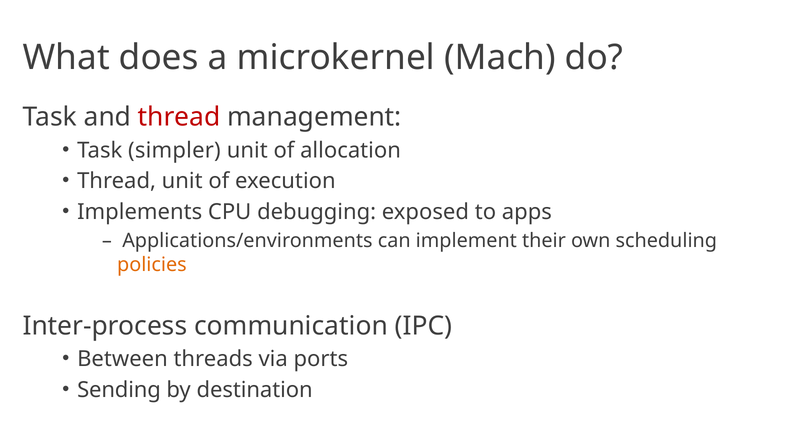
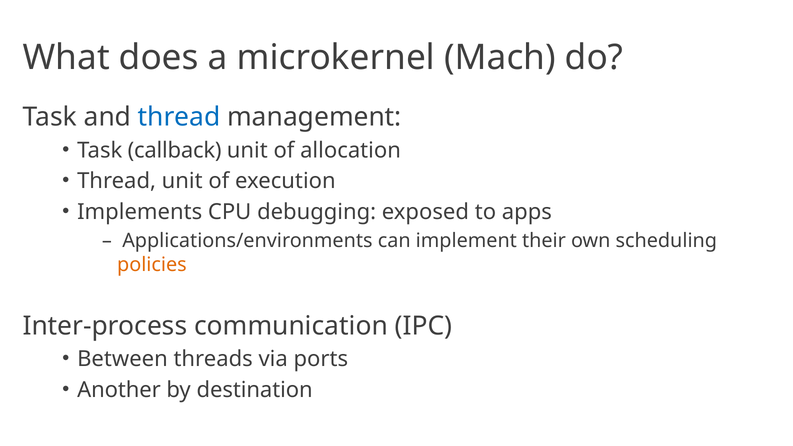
thread colour: red -> blue (179, 117)
simpler: simpler -> callback (175, 150)
Sending: Sending -> Another (119, 390)
